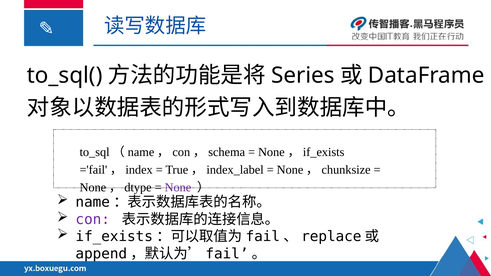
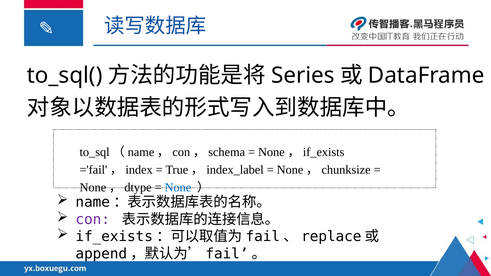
None colour: purple -> blue (178, 187)
